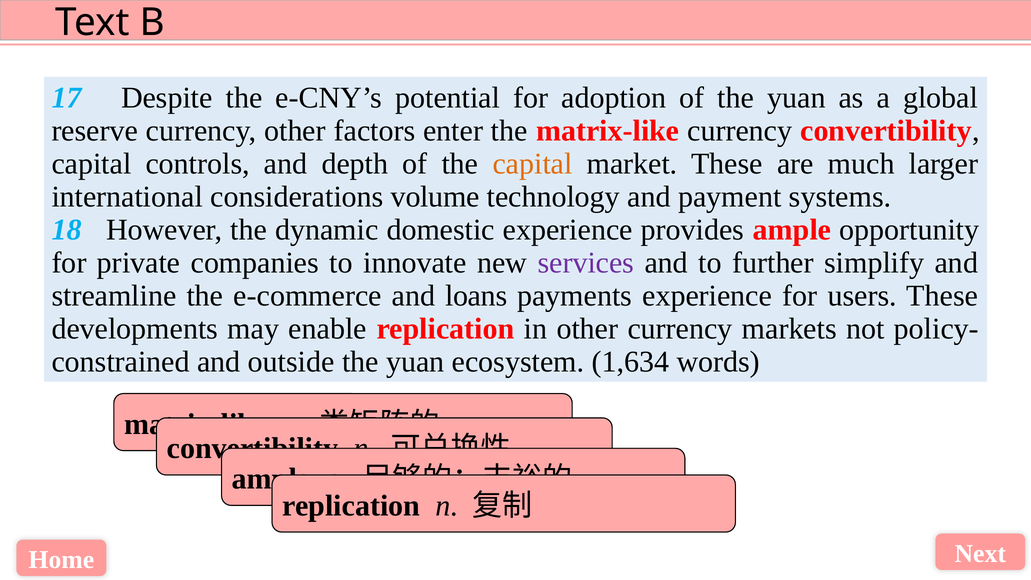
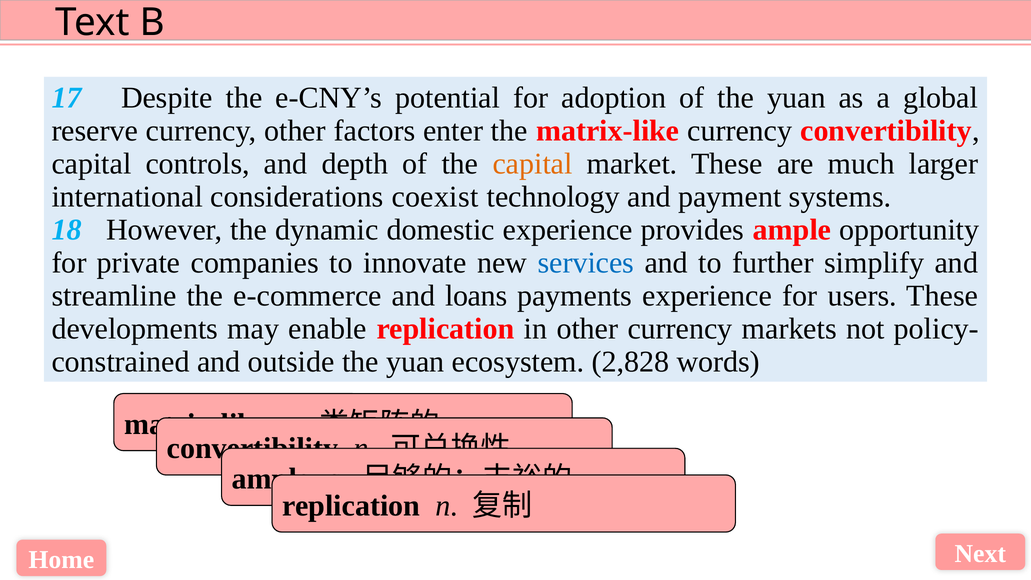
volume: volume -> coexist (435, 197)
services colour: purple -> blue (586, 263)
1,634: 1,634 -> 2,828 (630, 362)
